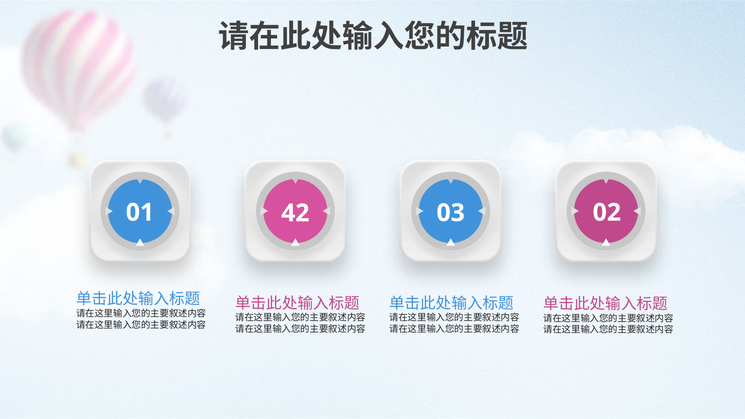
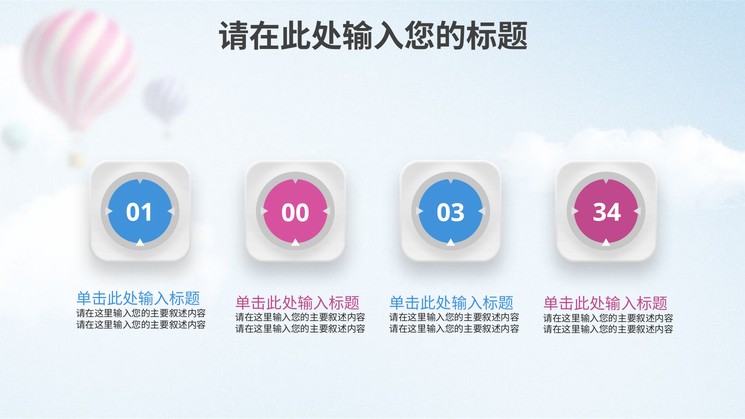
42: 42 -> 00 (295, 213)
02: 02 -> 34 (607, 213)
